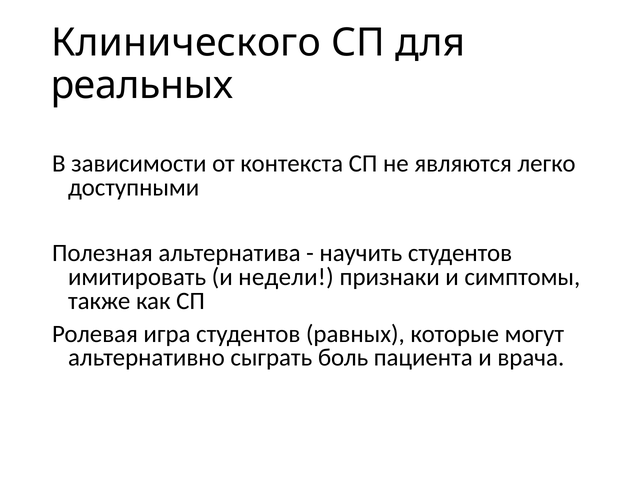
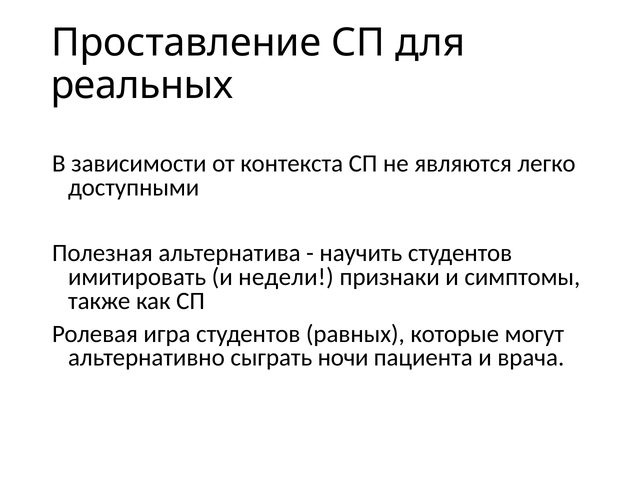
Клинического: Клинического -> Проставление (186, 43)
боль: боль -> ночи (343, 357)
